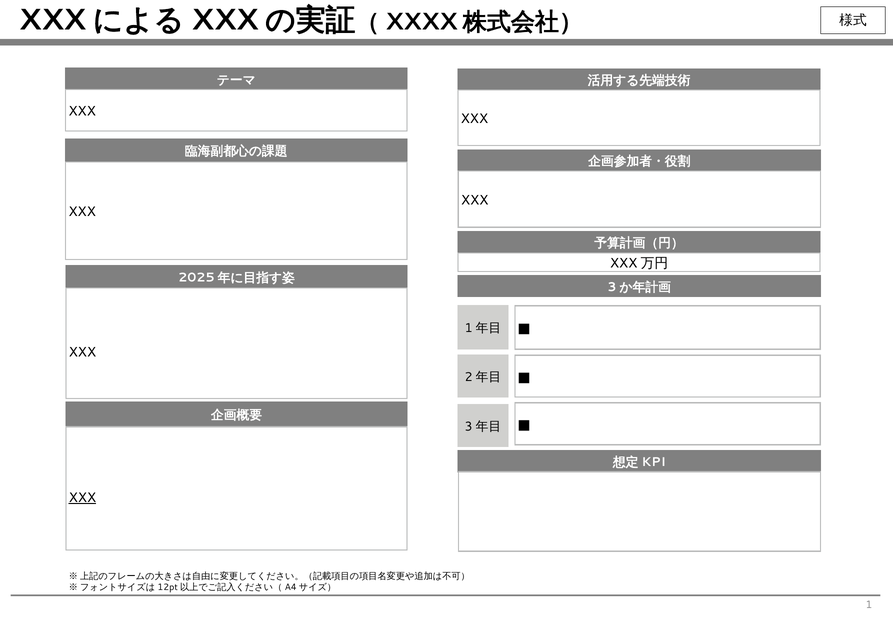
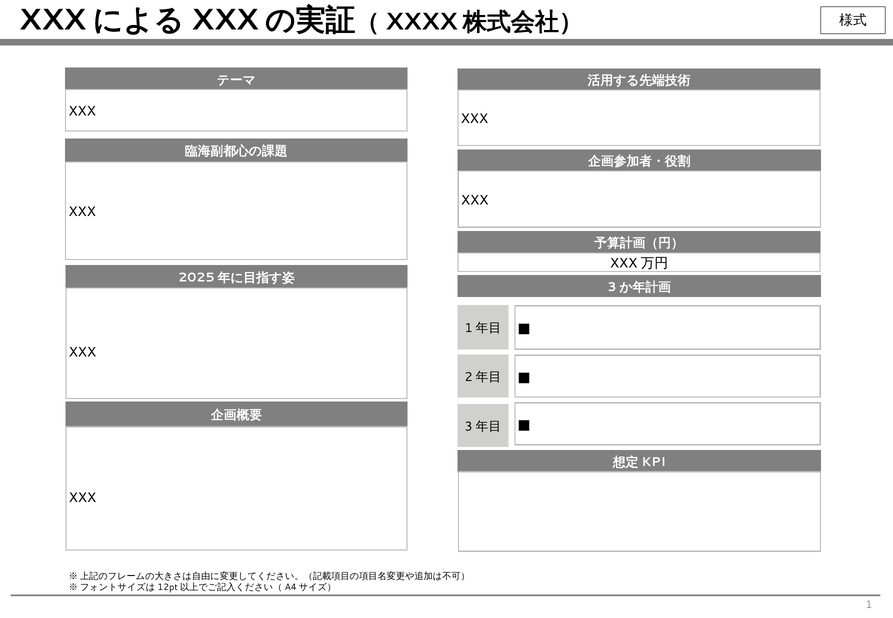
XXX underline: present -> none (82, 498)
